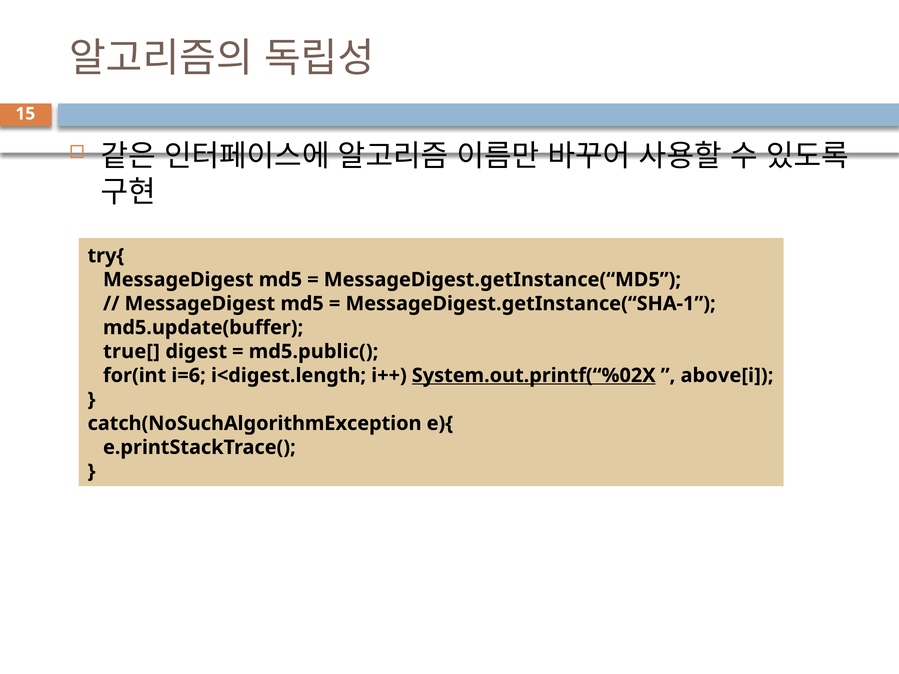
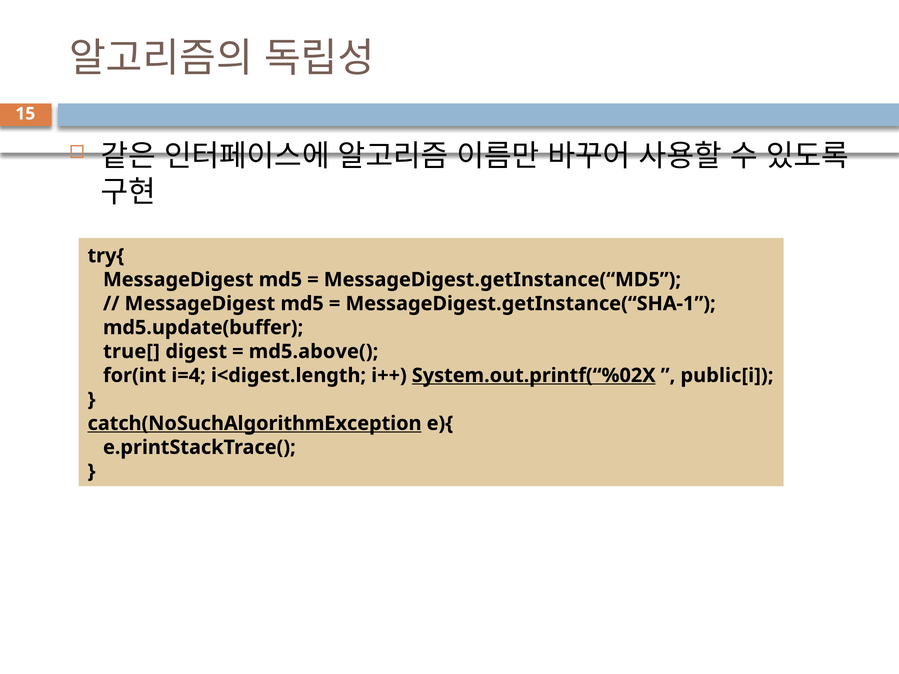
md5.public(: md5.public( -> md5.above( (314, 352)
i=6: i=6 -> i=4 (189, 376)
above[i: above[i -> public[i (727, 376)
catch(NoSuchAlgorithmException underline: none -> present (255, 424)
